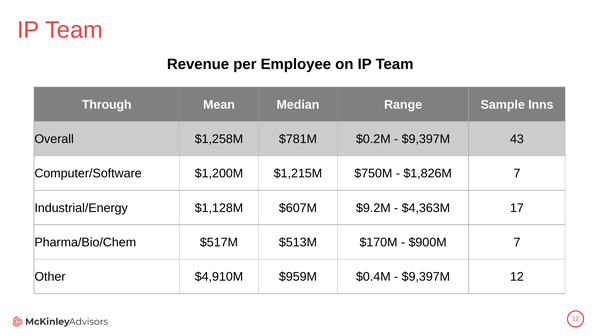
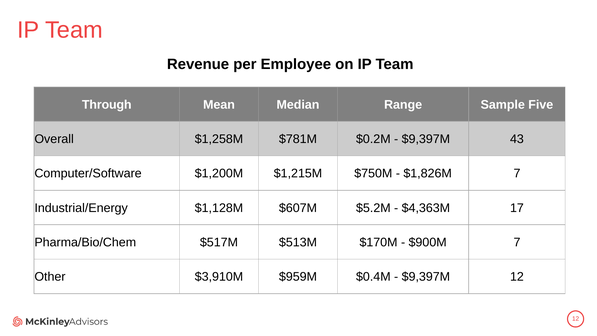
Inns: Inns -> Five (541, 105)
$9.2M: $9.2M -> $5.2M (373, 208)
$4,910M: $4,910M -> $3,910M (219, 277)
